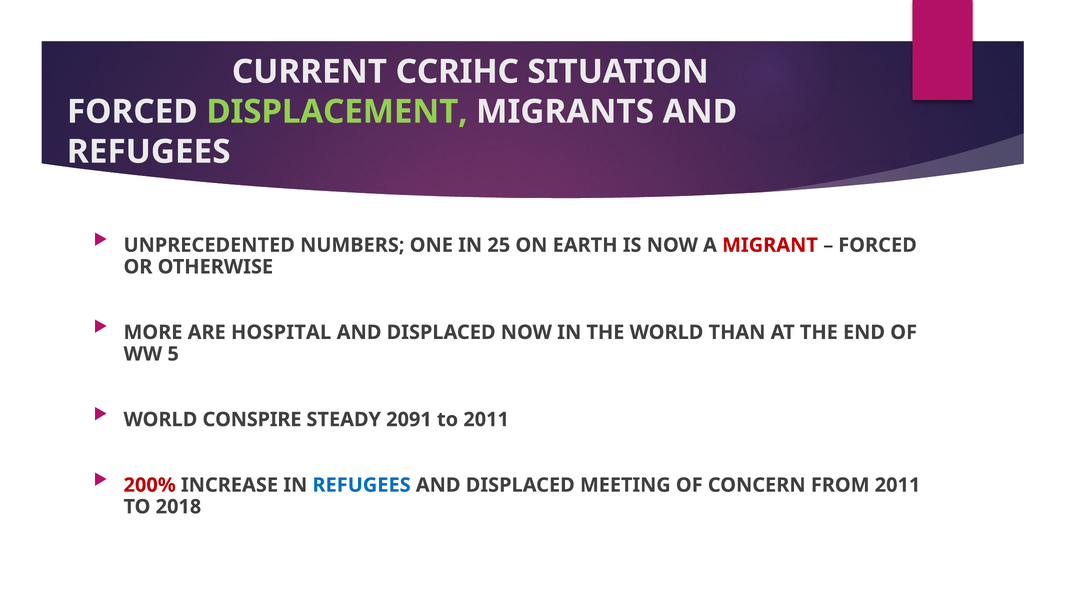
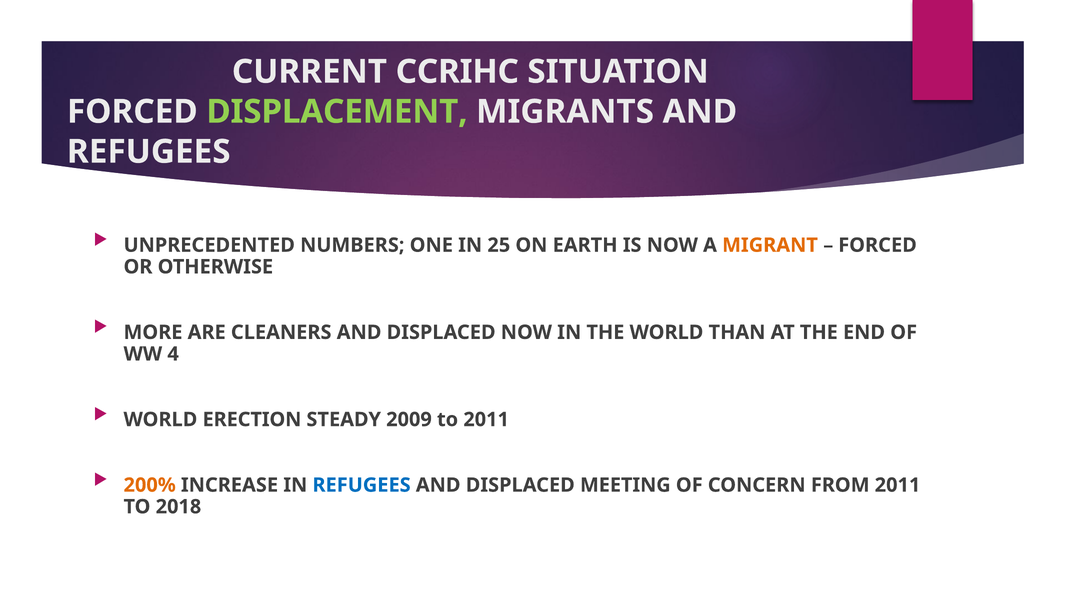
MIGRANT colour: red -> orange (770, 245)
HOSPITAL: HOSPITAL -> CLEANERS (281, 332)
5: 5 -> 4 (173, 354)
CONSPIRE: CONSPIRE -> ERECTION (252, 419)
2091: 2091 -> 2009 (409, 419)
200% colour: red -> orange (150, 485)
